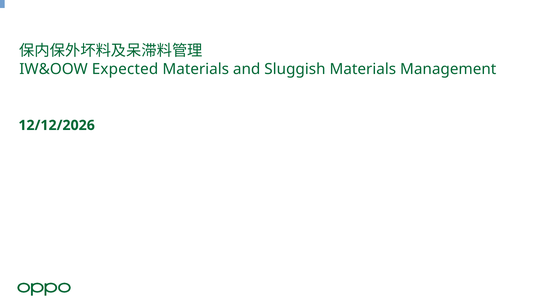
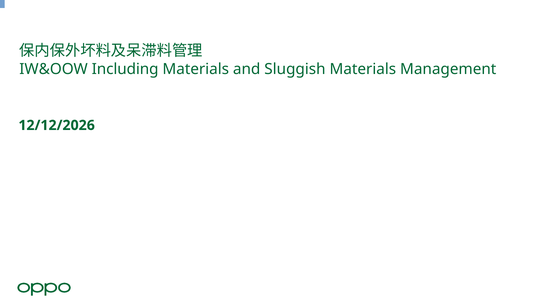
Expected: Expected -> Including (125, 69)
